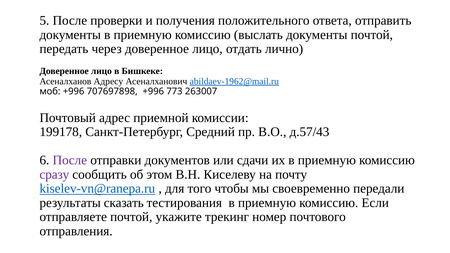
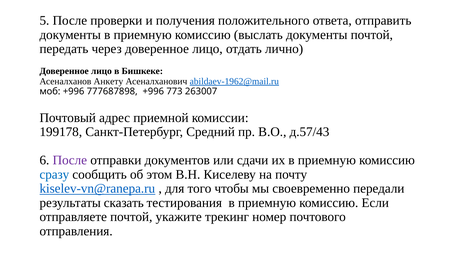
Адресу: Адресу -> Анкету (108, 81)
707697898: 707697898 -> 777687898 (112, 91)
сразу colour: purple -> blue (54, 174)
